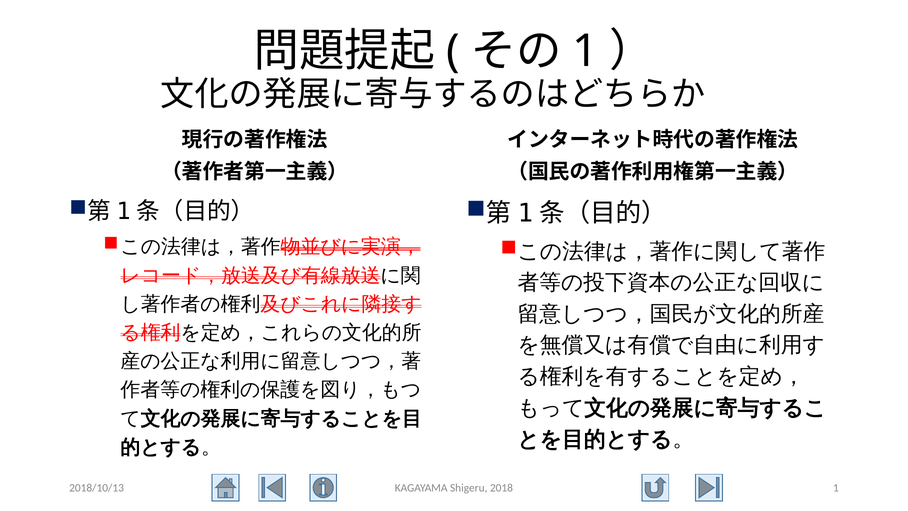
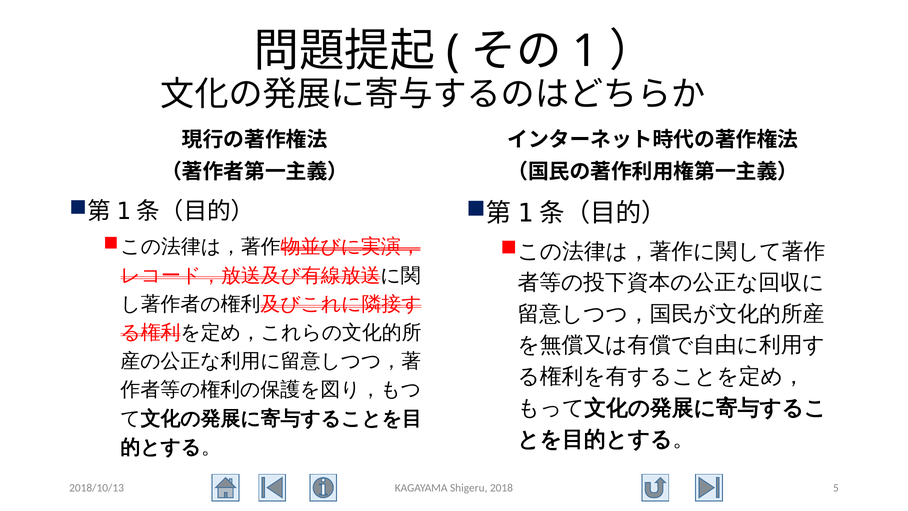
2018 1: 1 -> 5 (836, 488)
